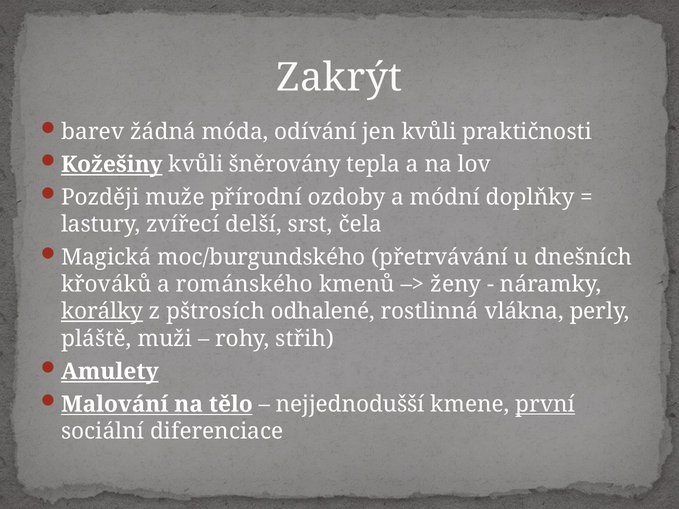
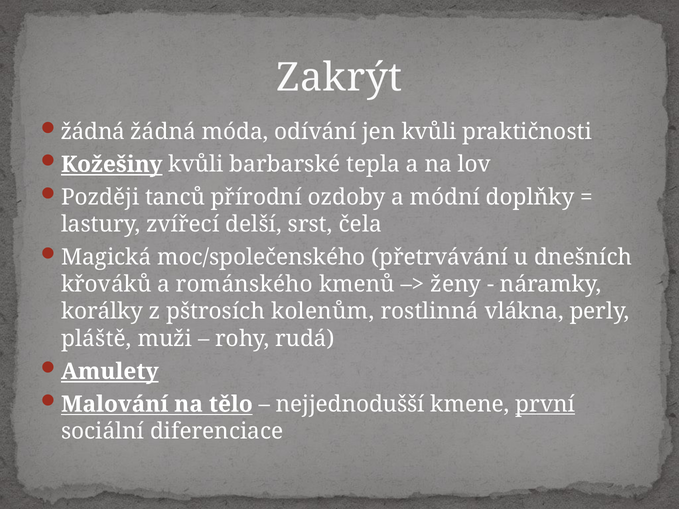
barev: barev -> žádná (93, 132)
šněrovány: šněrovány -> barbarské (285, 164)
muže: muže -> tanců (175, 197)
moc/burgundského: moc/burgundského -> moc/společenského (261, 257)
korálky underline: present -> none (102, 312)
odhalené: odhalené -> kolenům (323, 312)
střih: střih -> rudá (305, 339)
